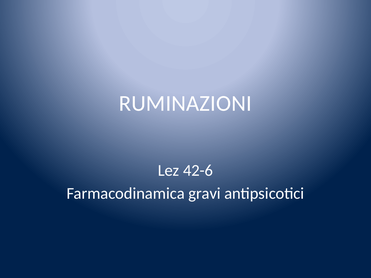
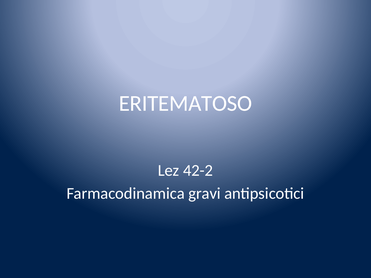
RUMINAZIONI: RUMINAZIONI -> ERITEMATOSO (185, 103)
42-6: 42-6 -> 42-2 (198, 171)
